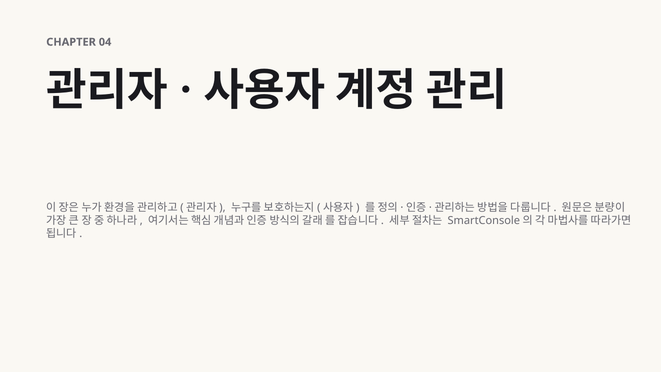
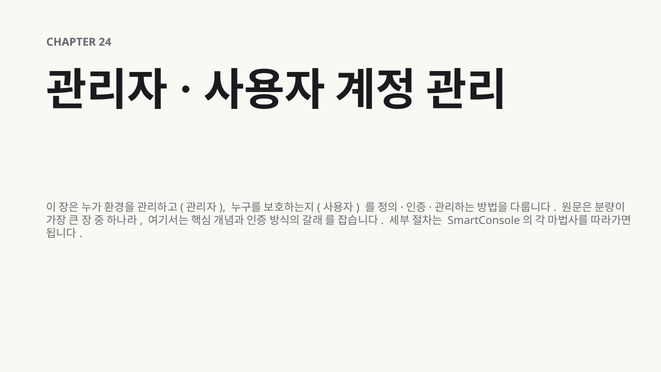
04: 04 -> 24 (105, 42)
